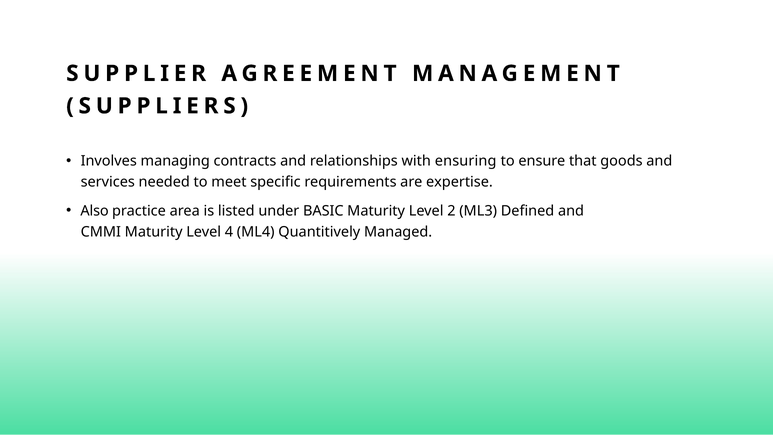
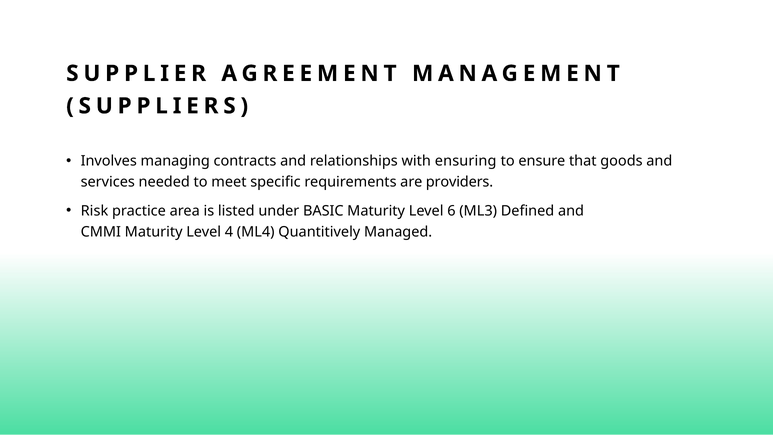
expertise: expertise -> providers (459, 182)
Also: Also -> Risk (94, 211)
2: 2 -> 6 (451, 211)
